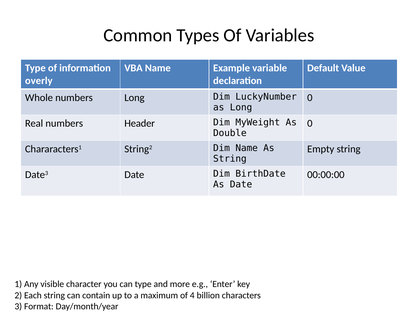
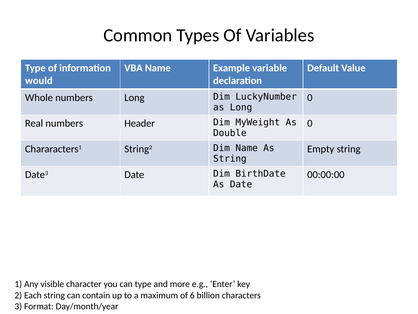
overly: overly -> would (39, 81)
4: 4 -> 6 (192, 295)
